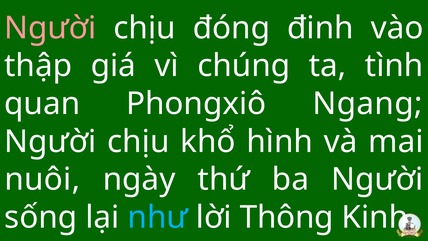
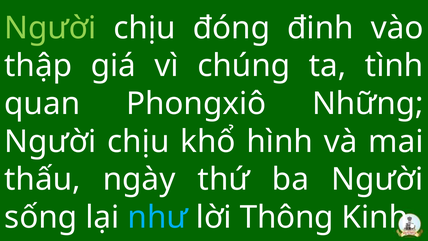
Người colour: pink -> light green (50, 28)
Ngang: Ngang -> Những (368, 104)
nuôi: nuôi -> thấu (42, 179)
